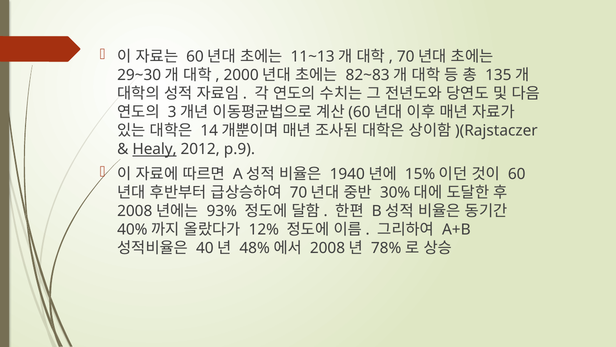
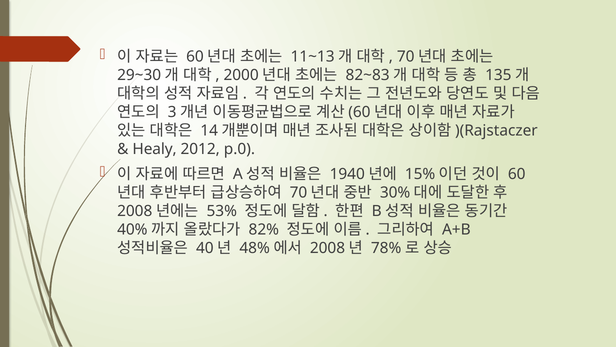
Healy underline: present -> none (155, 149)
p.9: p.9 -> p.0 (239, 149)
93%: 93% -> 53% (222, 211)
12%: 12% -> 82% (264, 229)
